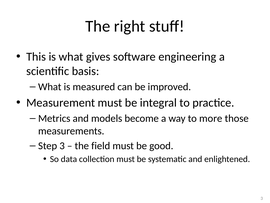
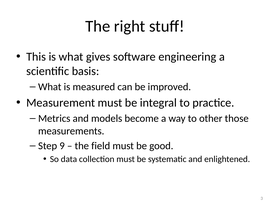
more: more -> other (211, 118)
Step 3: 3 -> 9 (62, 145)
